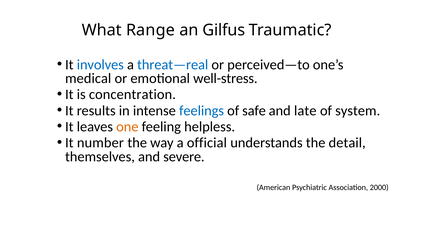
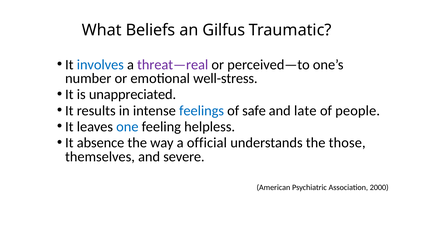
Range: Range -> Beliefs (151, 30)
threat—real colour: blue -> purple (173, 64)
medical: medical -> number (88, 78)
concentration: concentration -> unappreciated (133, 94)
system: system -> people (358, 110)
one colour: orange -> blue (127, 126)
number: number -> absence (101, 142)
detail: detail -> those (347, 142)
